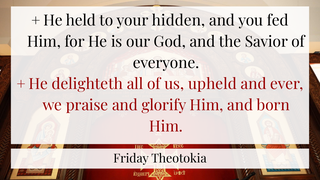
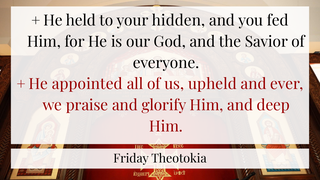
delighteth: delighteth -> appointed (87, 84)
born: born -> deep (273, 105)
